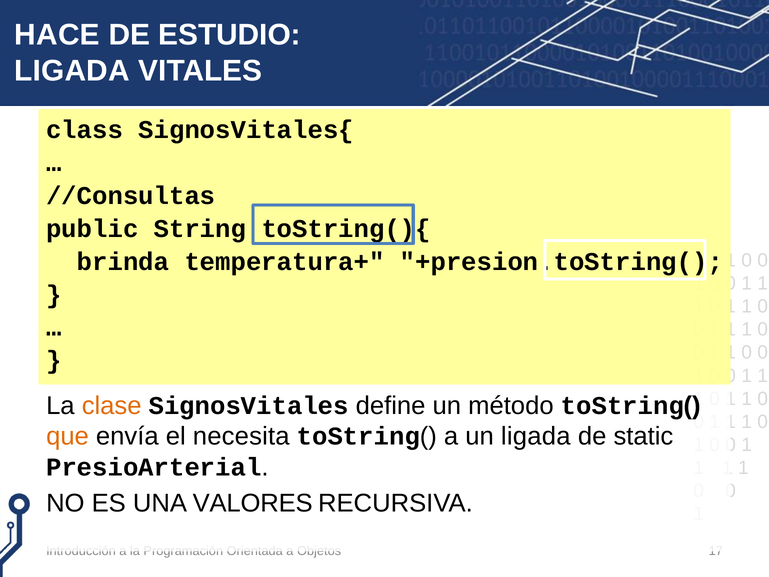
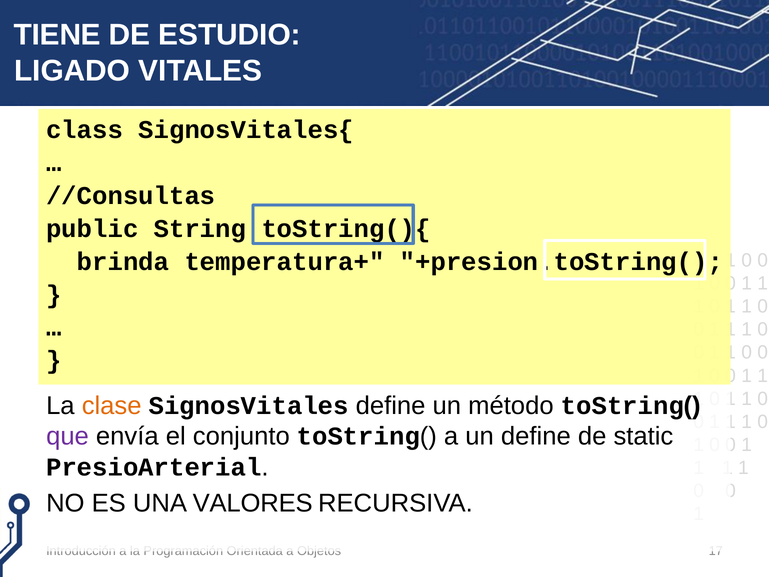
HACE: HACE -> TIENE (57, 35)
LIGADA: LIGADA -> LIGADO (72, 71)
que colour: orange -> purple (68, 436)
necesita: necesita -> conjunto (241, 436)
un ligada: ligada -> define (536, 436)
